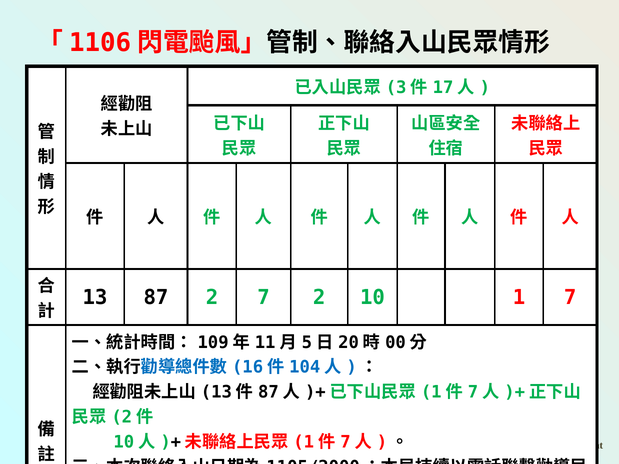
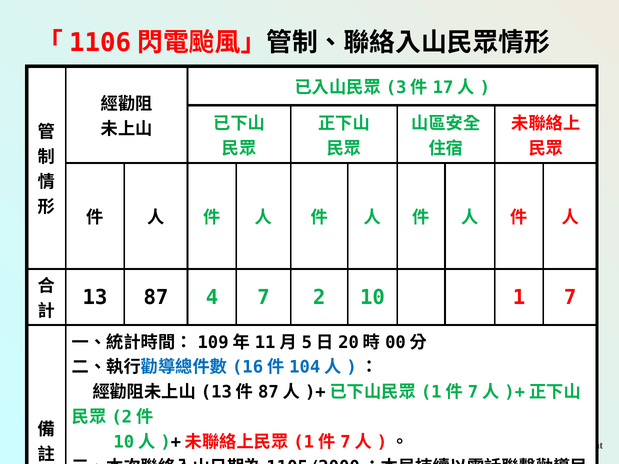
87 2: 2 -> 4 (212, 297)
